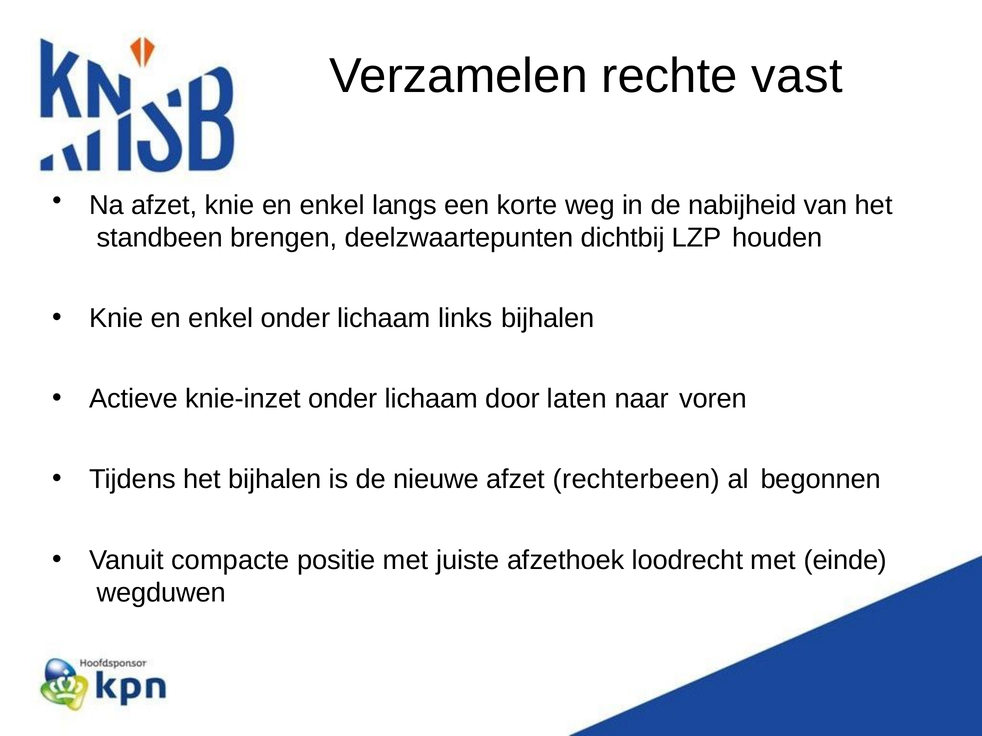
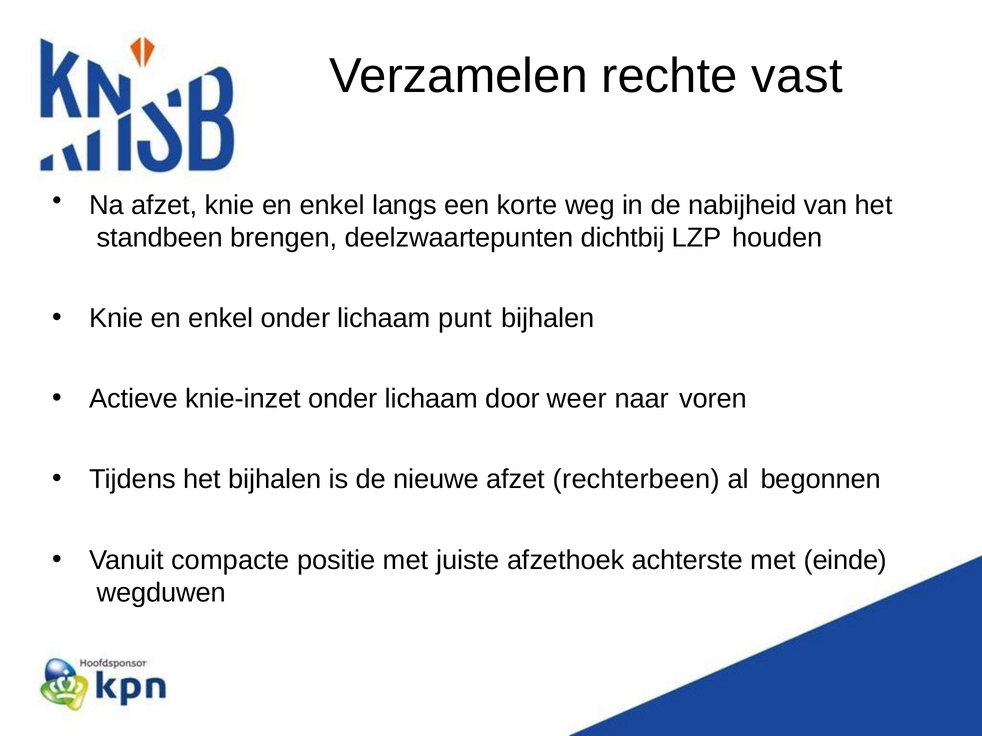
links: links -> punt (465, 319)
laten: laten -> weer (577, 399)
loodrecht: loodrecht -> achterste (687, 560)
